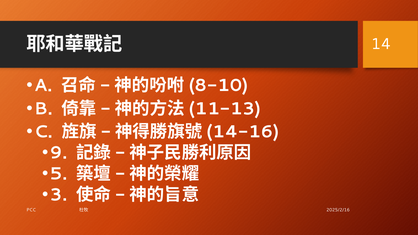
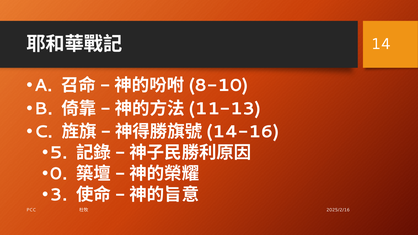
9: 9 -> 5 (59, 153)
5: 5 -> 0 (59, 174)
